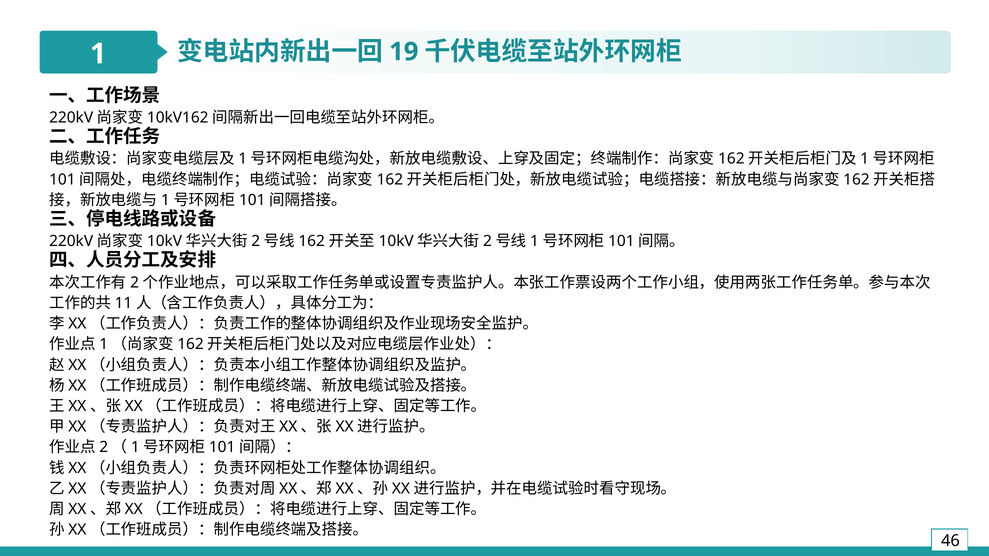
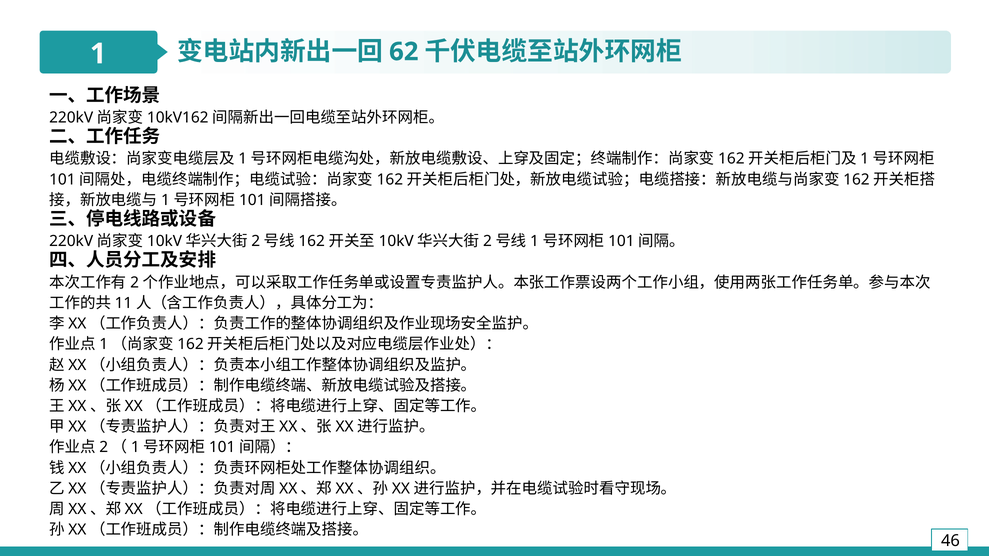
19: 19 -> 62 (404, 52)
